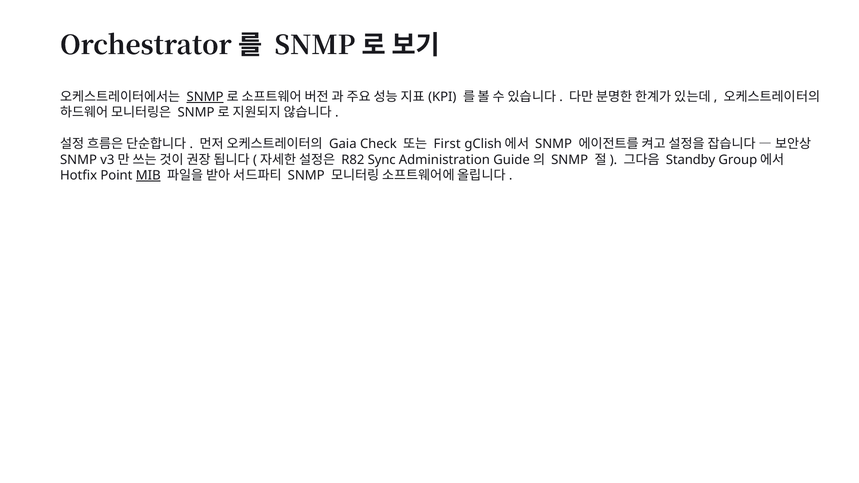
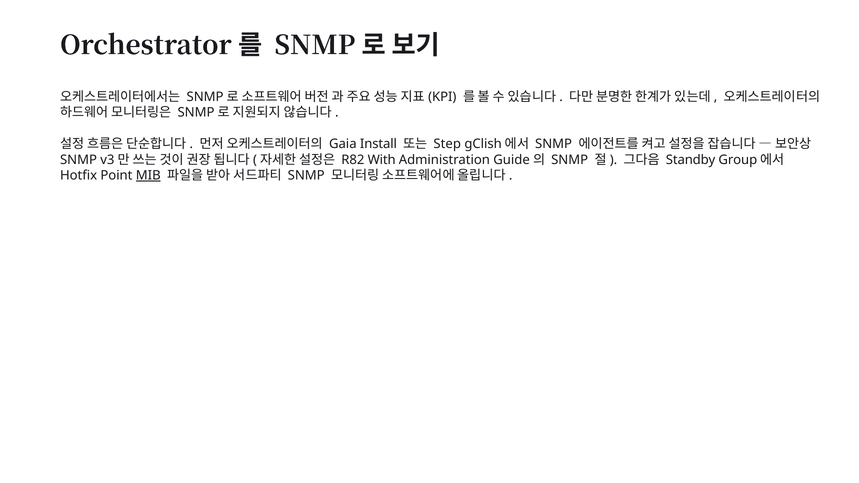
SNMP underline: present -> none (205, 97)
Check: Check -> Install (378, 144)
First: First -> Step (447, 144)
Sync: Sync -> With (382, 160)
